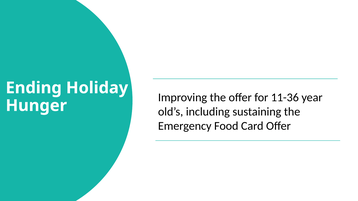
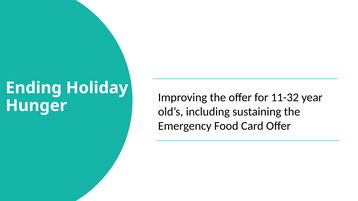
11-36: 11-36 -> 11-32 (285, 98)
